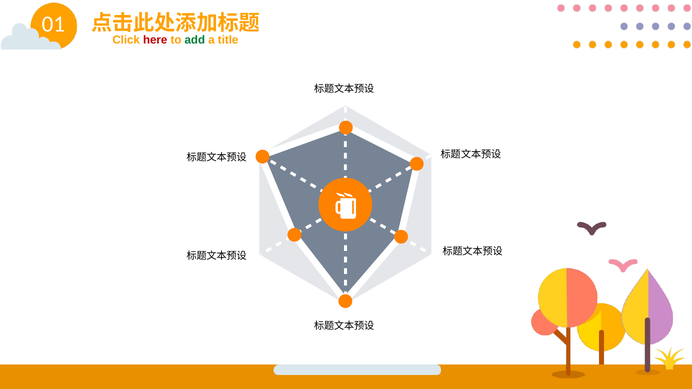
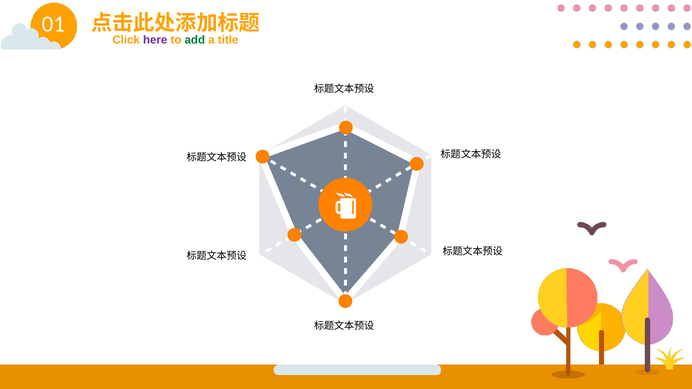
here colour: red -> purple (155, 40)
